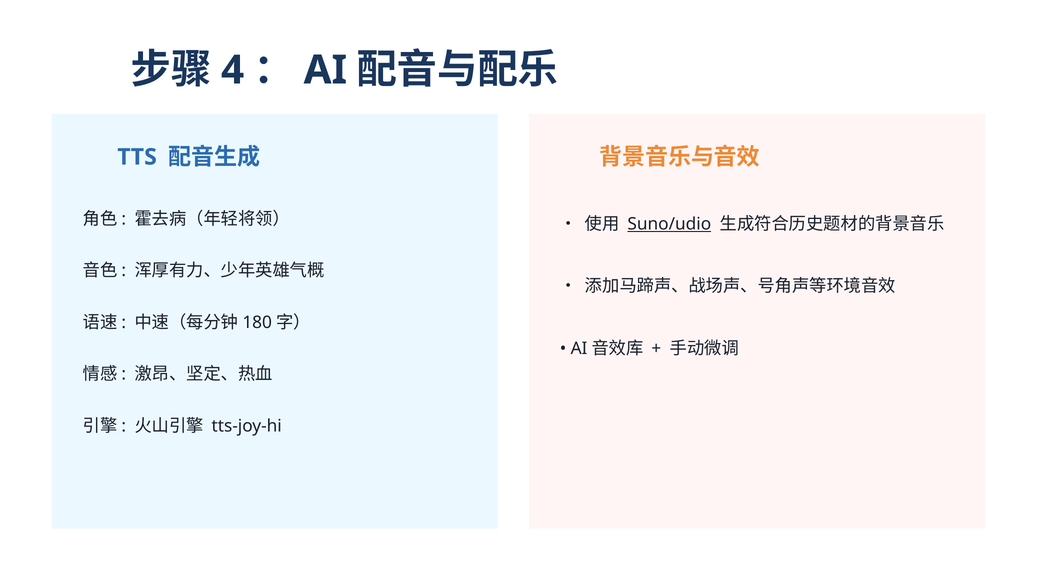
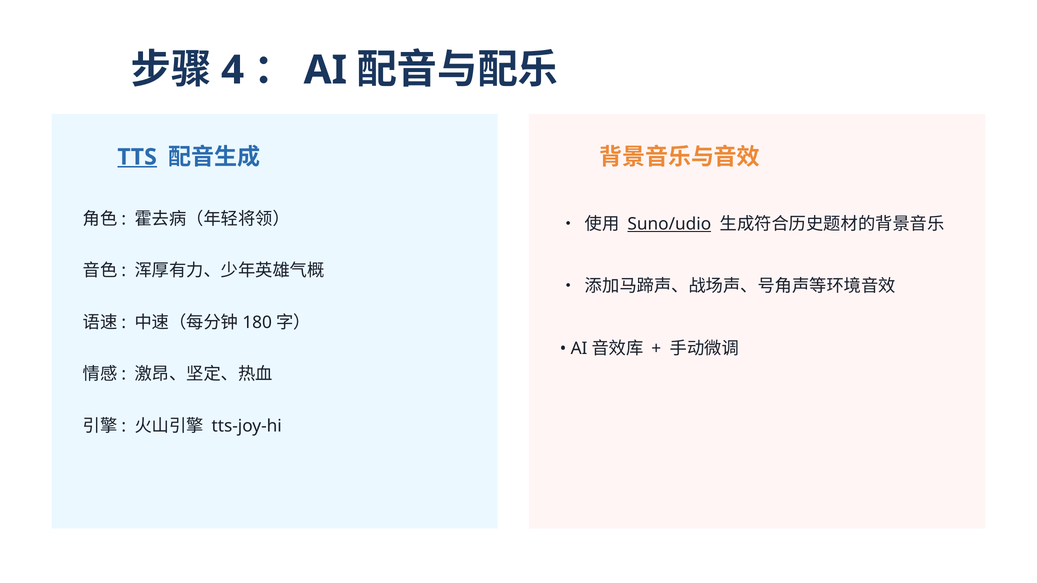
TTS underline: none -> present (137, 157)
